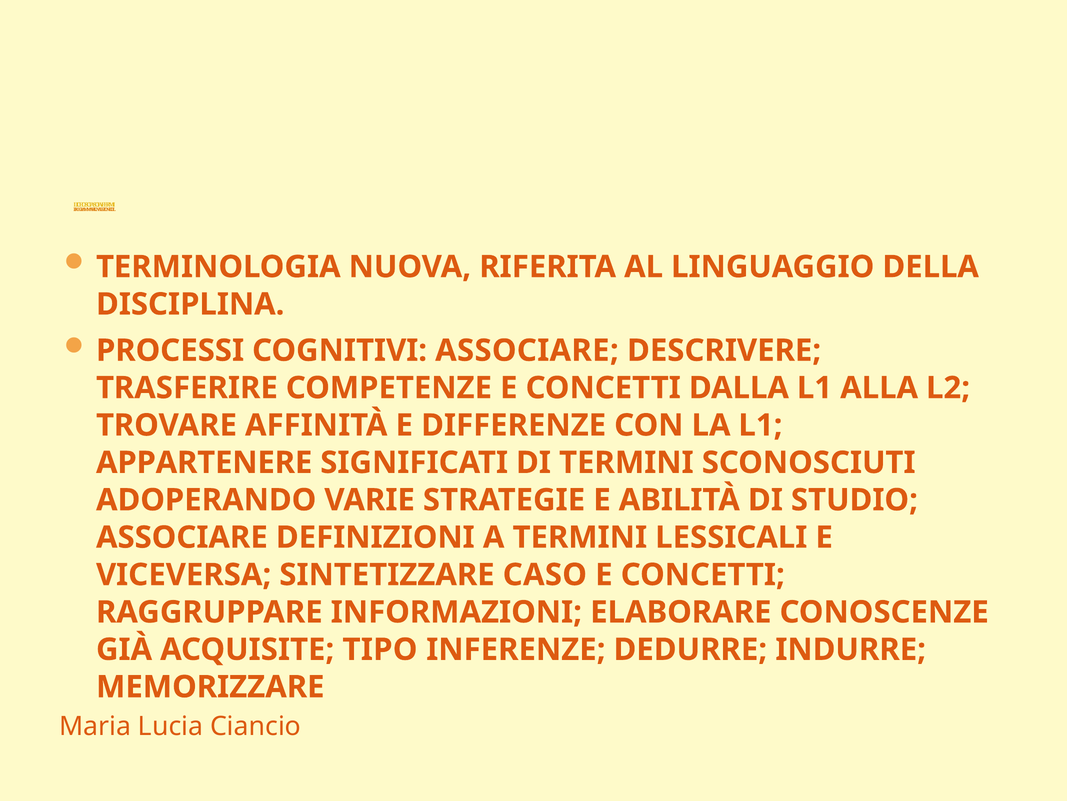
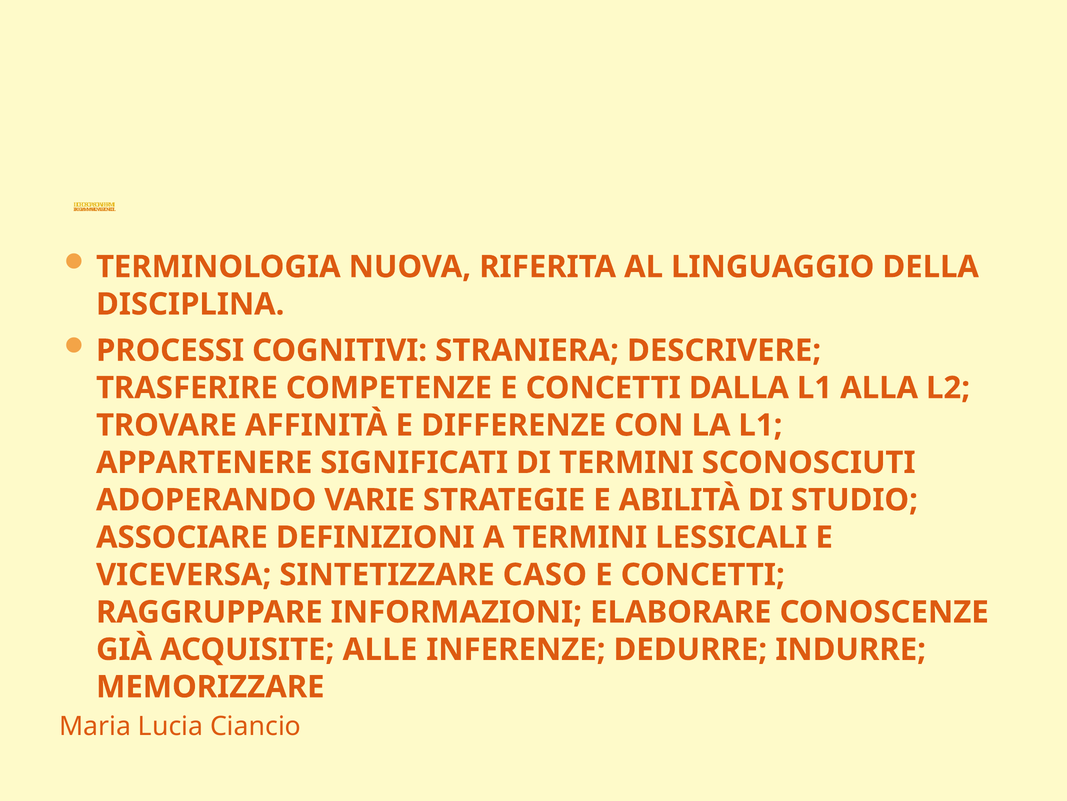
COGNITIVI ASSOCIARE: ASSOCIARE -> STRANIERA (527, 350)
TIPO: TIPO -> ALLE (380, 649)
